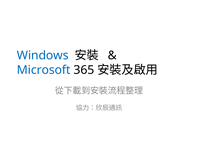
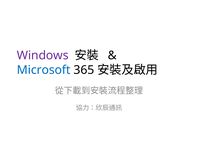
Windows colour: blue -> purple (43, 56)
